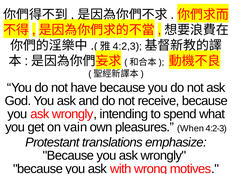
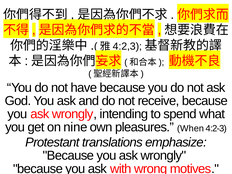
vain: vain -> nine (75, 127)
